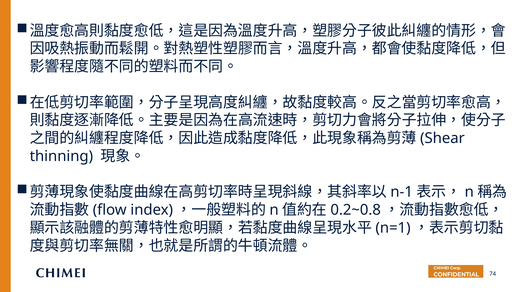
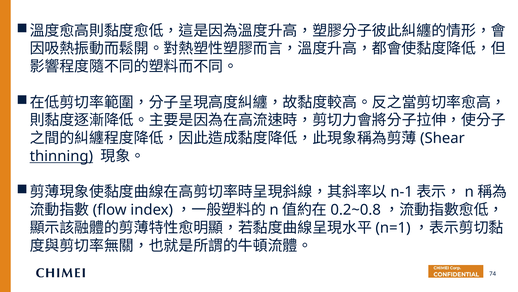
thinning underline: none -> present (61, 156)
